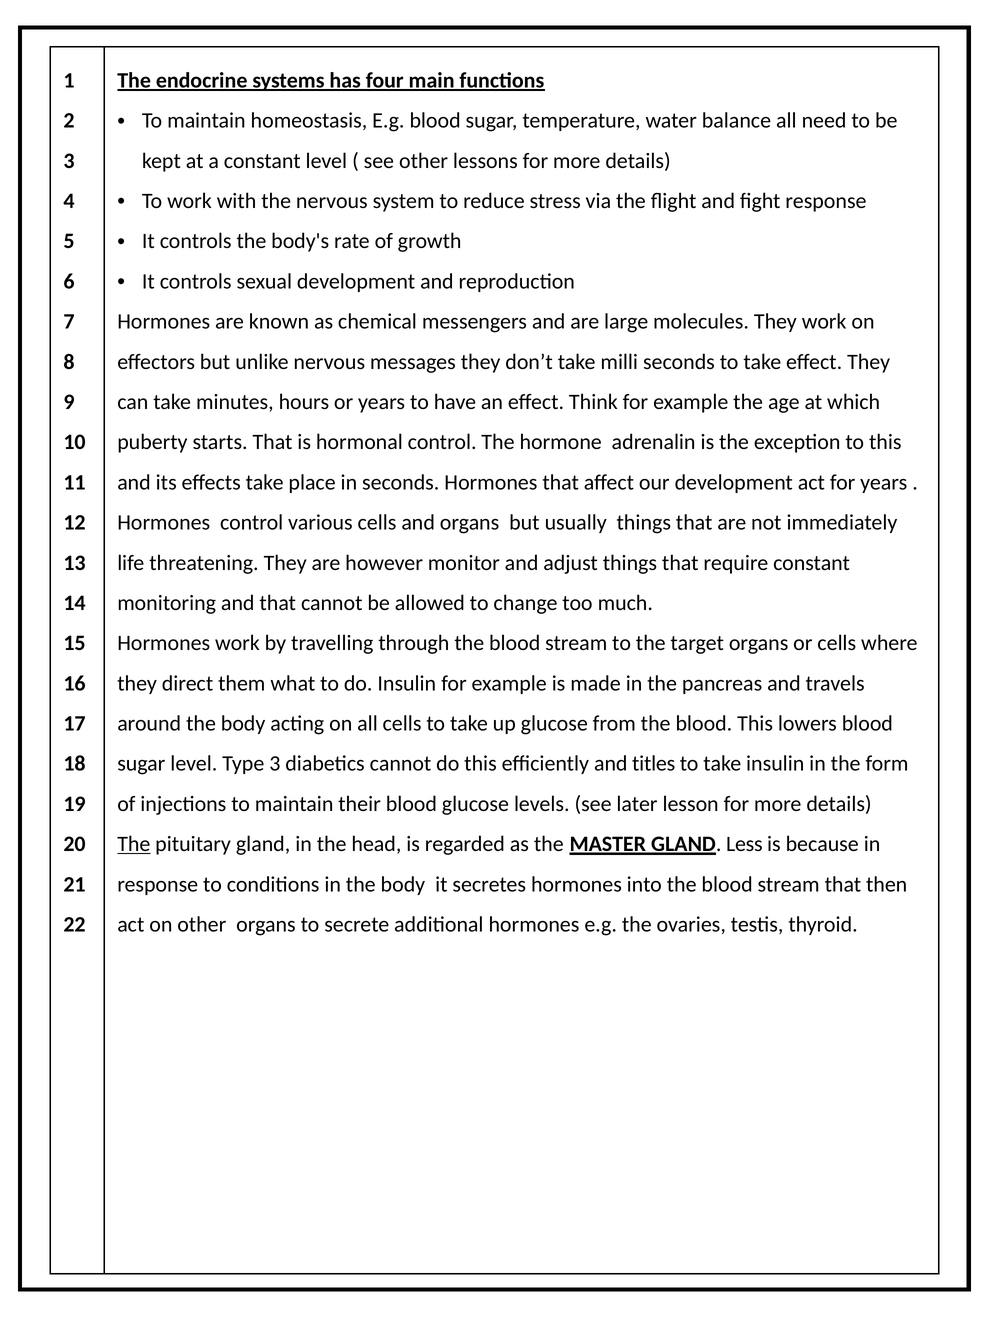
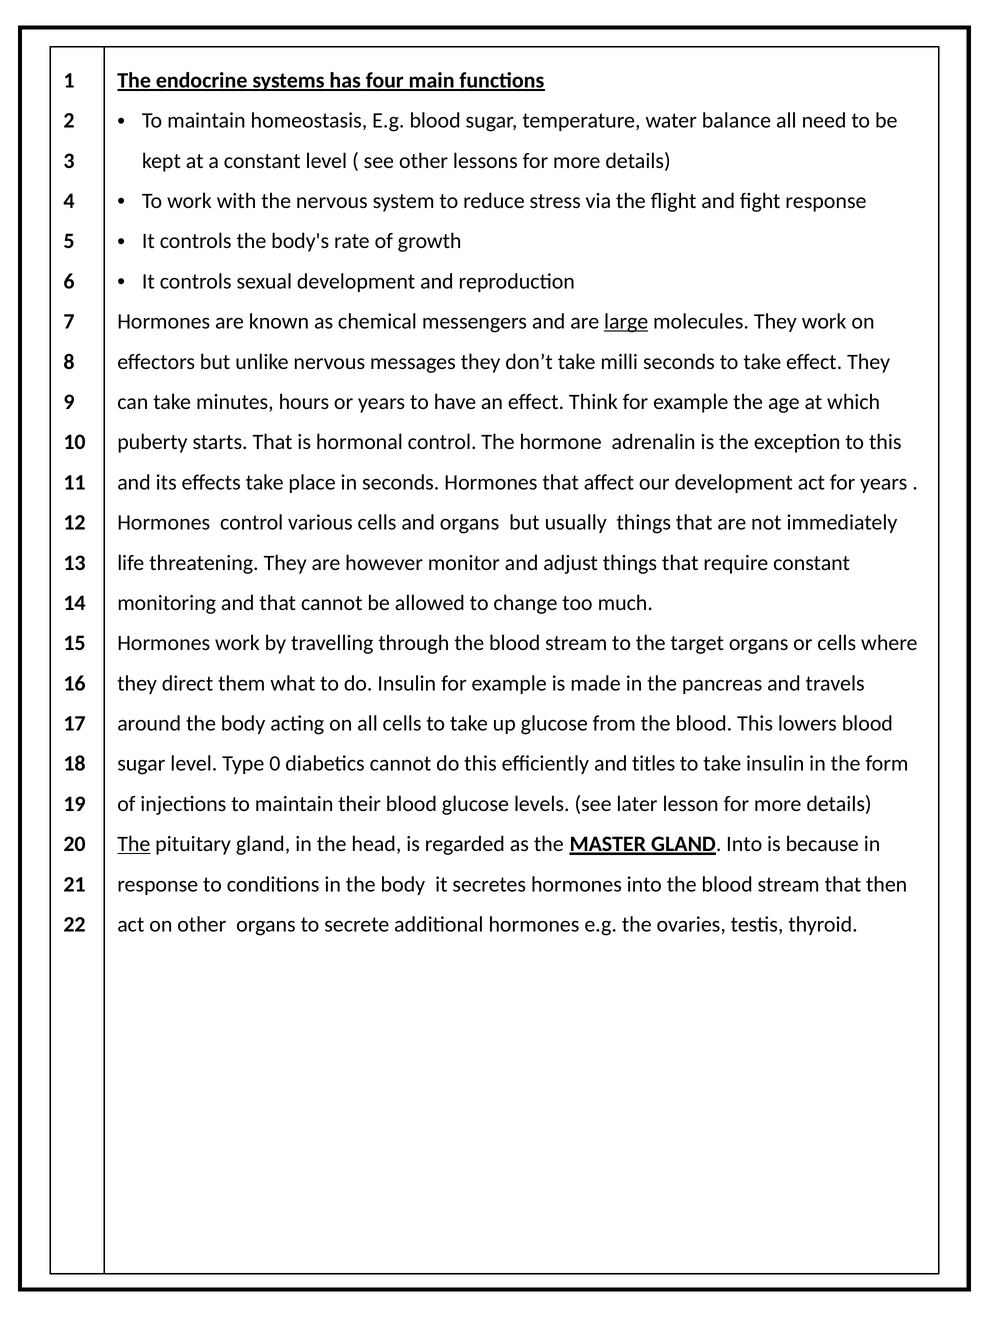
large underline: none -> present (626, 322)
Type 3: 3 -> 0 (275, 764)
GLAND Less: Less -> Into (744, 844)
